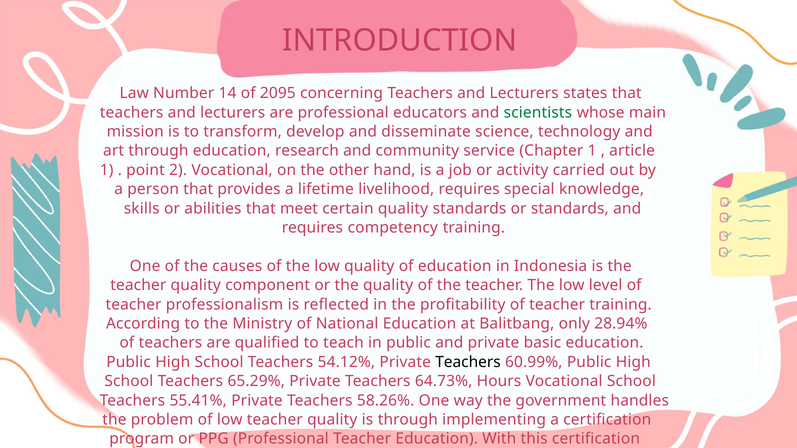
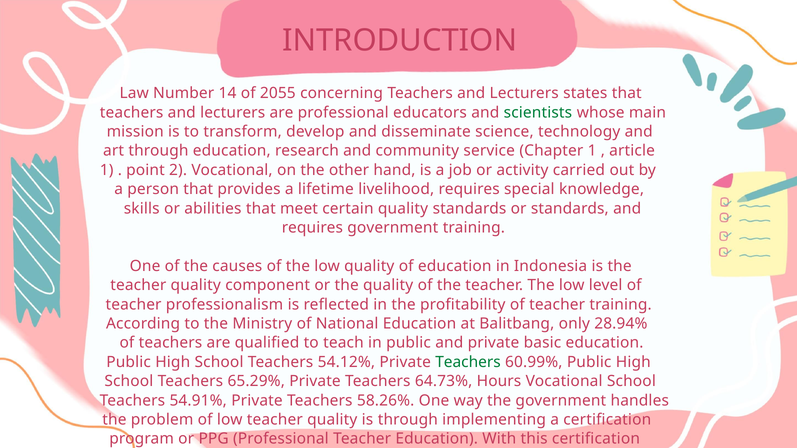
2095: 2095 -> 2055 (278, 93)
requires competency: competency -> government (393, 228)
Teachers colour: black -> green (468, 362)
55.41%: 55.41% -> 54.91% (198, 401)
